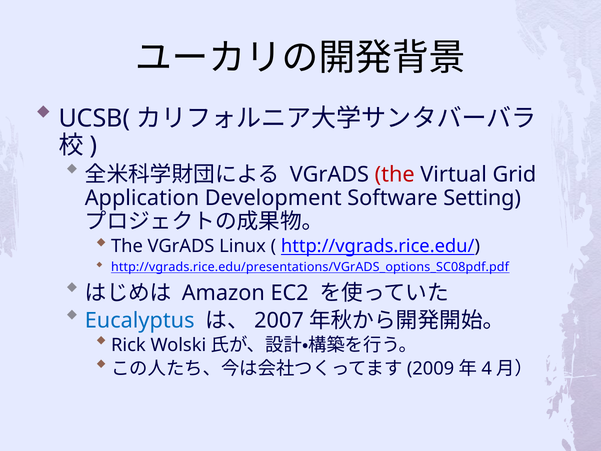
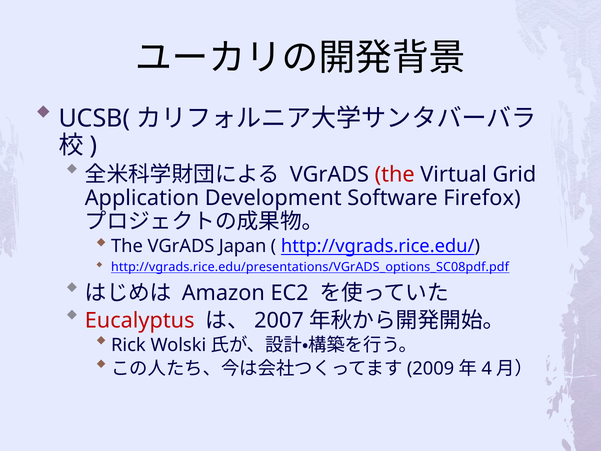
Setting: Setting -> Firefox (482, 198)
Linux: Linux -> Japan (243, 246)
Eucalyptus colour: blue -> red (140, 320)
